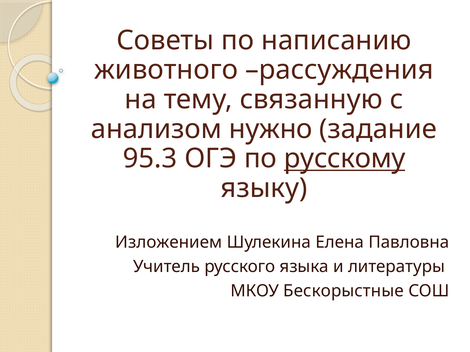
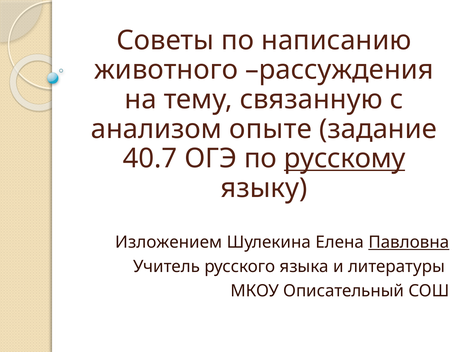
нужно: нужно -> опыте (270, 129)
95.3: 95.3 -> 40.7 (150, 159)
Павловна underline: none -> present (409, 243)
Бескорыстные: Бескорыстные -> Описательный (344, 291)
